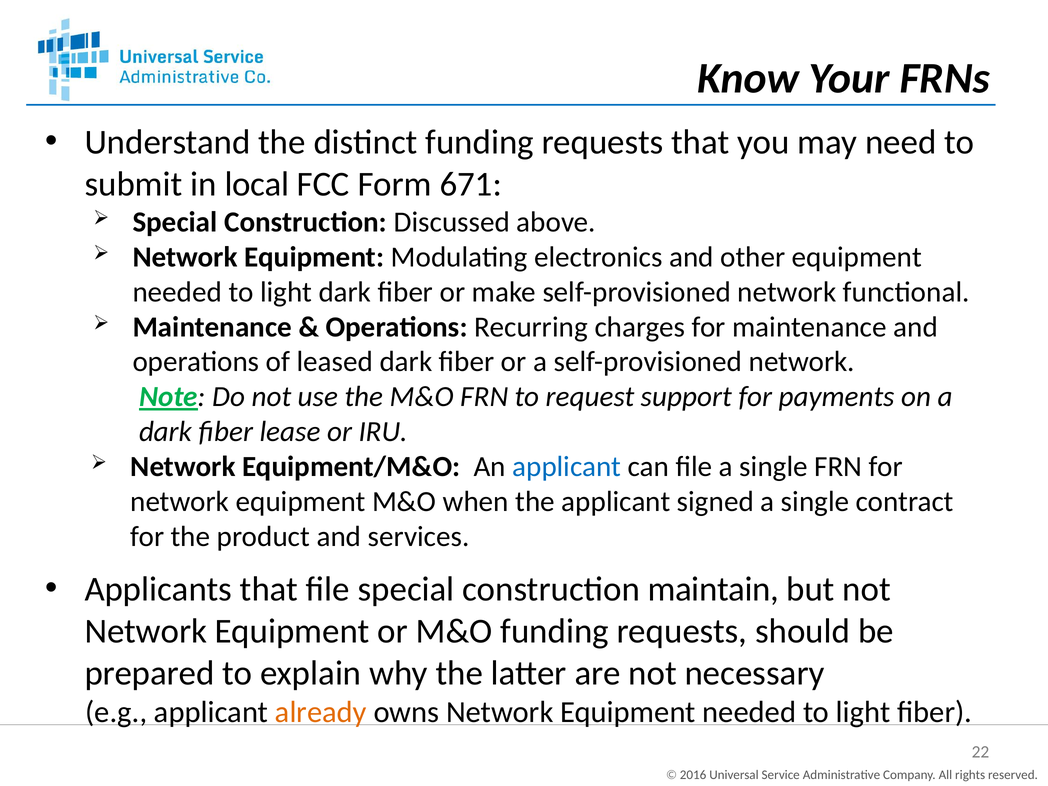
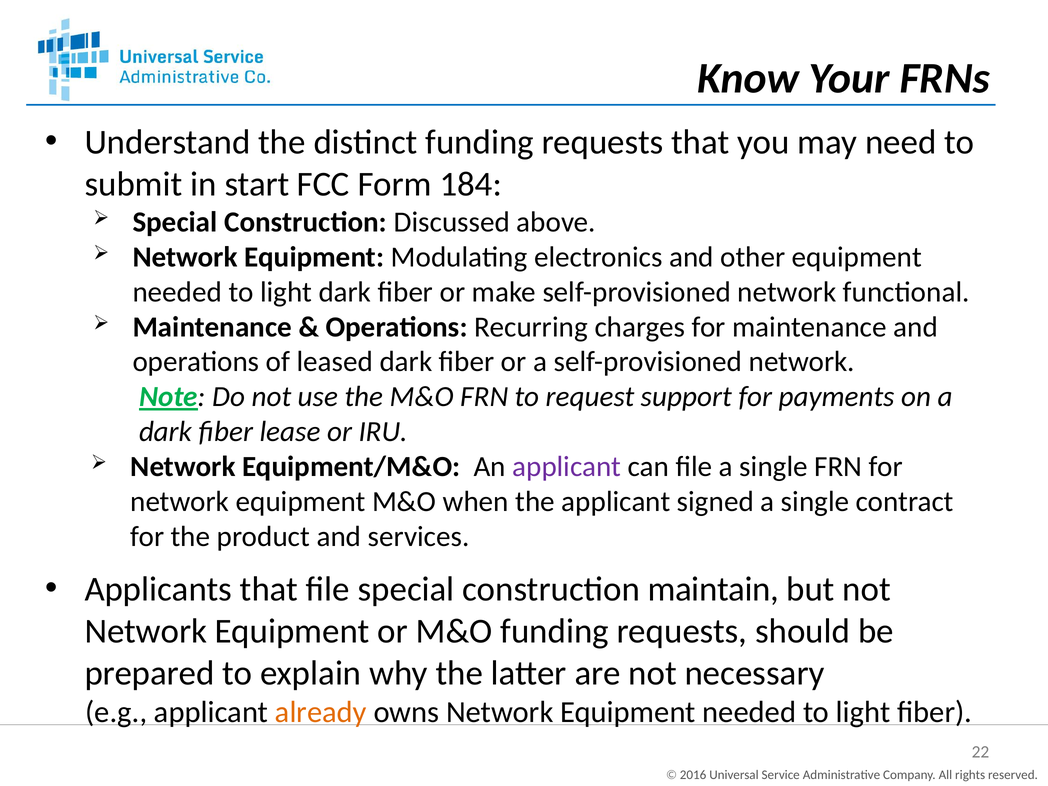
local: local -> start (257, 184)
671: 671 -> 184 (471, 184)
applicant colour: blue -> purple (567, 467)
